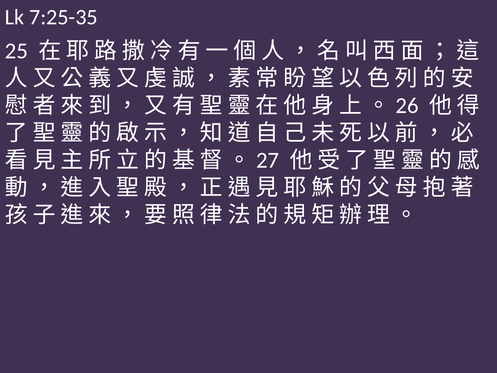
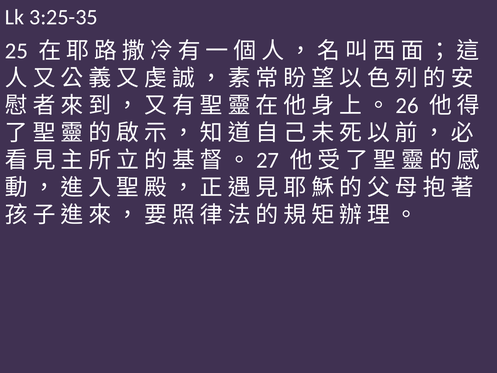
7:25-35: 7:25-35 -> 3:25-35 (63, 17)
